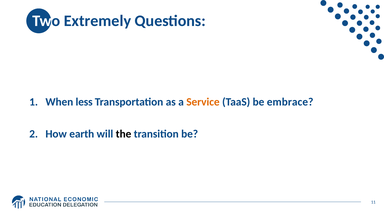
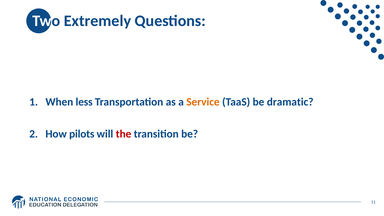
embrace: embrace -> dramatic (290, 102)
earth: earth -> pilots (82, 134)
the colour: black -> red (124, 134)
